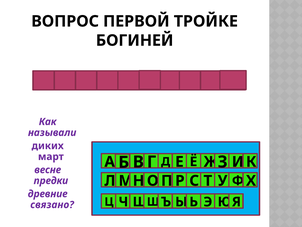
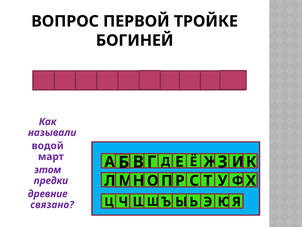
диких: диких -> водой (48, 145)
весне: весне -> этом (48, 169)
